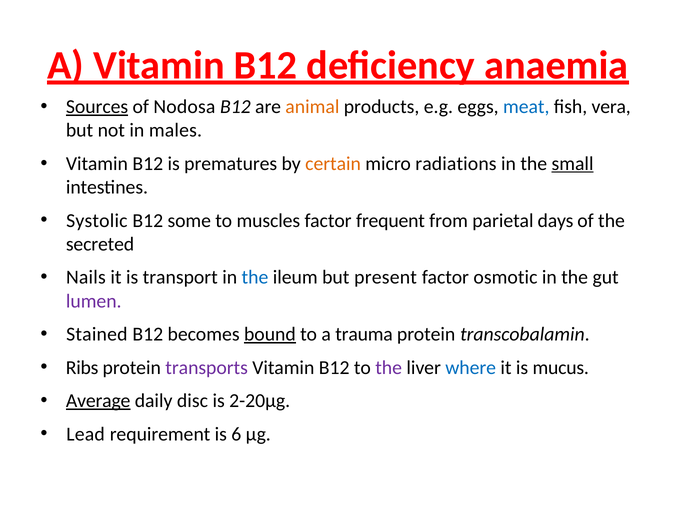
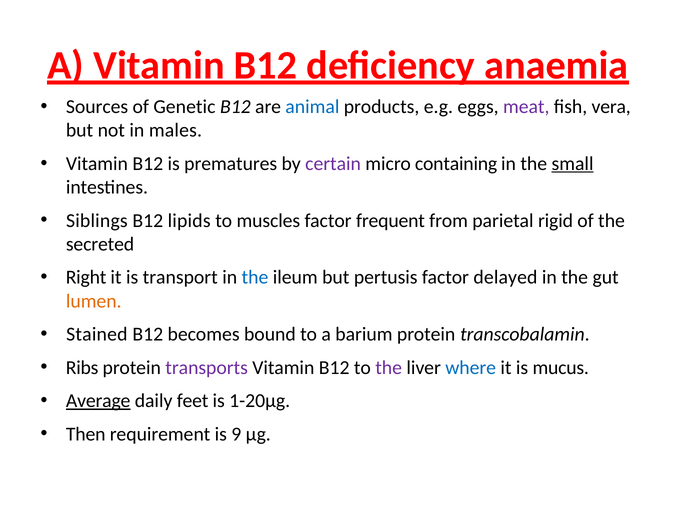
Sources underline: present -> none (97, 107)
Nodosa: Nodosa -> Genetic (184, 107)
animal colour: orange -> blue (312, 107)
meat colour: blue -> purple (526, 107)
certain colour: orange -> purple (333, 164)
radiations: radiations -> containing (456, 164)
Systolic: Systolic -> Siblings (97, 221)
some: some -> lipids (189, 221)
days: days -> rigid (556, 221)
Nails: Nails -> Right (86, 277)
present: present -> pertusis (386, 277)
osmotic: osmotic -> delayed (505, 277)
lumen colour: purple -> orange (94, 301)
bound underline: present -> none (270, 334)
trauma: trauma -> barium (364, 334)
disc: disc -> feet (193, 401)
2-20µg: 2-20µg -> 1-20µg (260, 401)
Lead: Lead -> Then (86, 434)
6: 6 -> 9 (236, 434)
